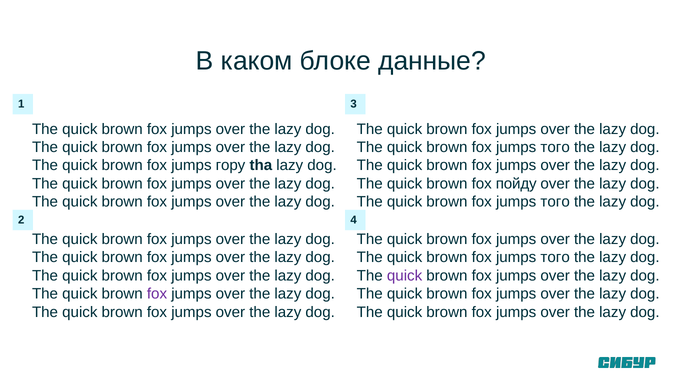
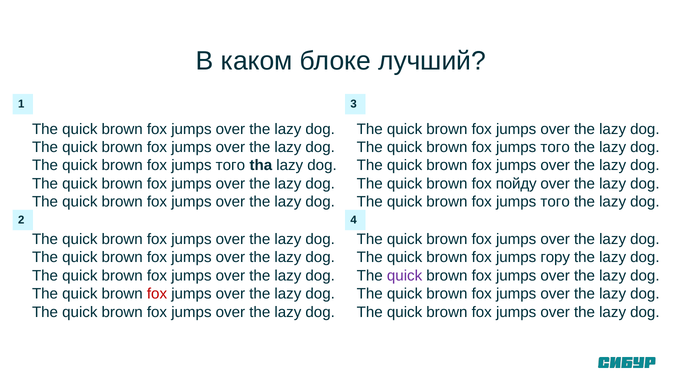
данные: данные -> лучший (432, 61)
гору: гору -> того (230, 165)
того: того -> гору (555, 257)
fox colour: purple -> red (157, 294)
